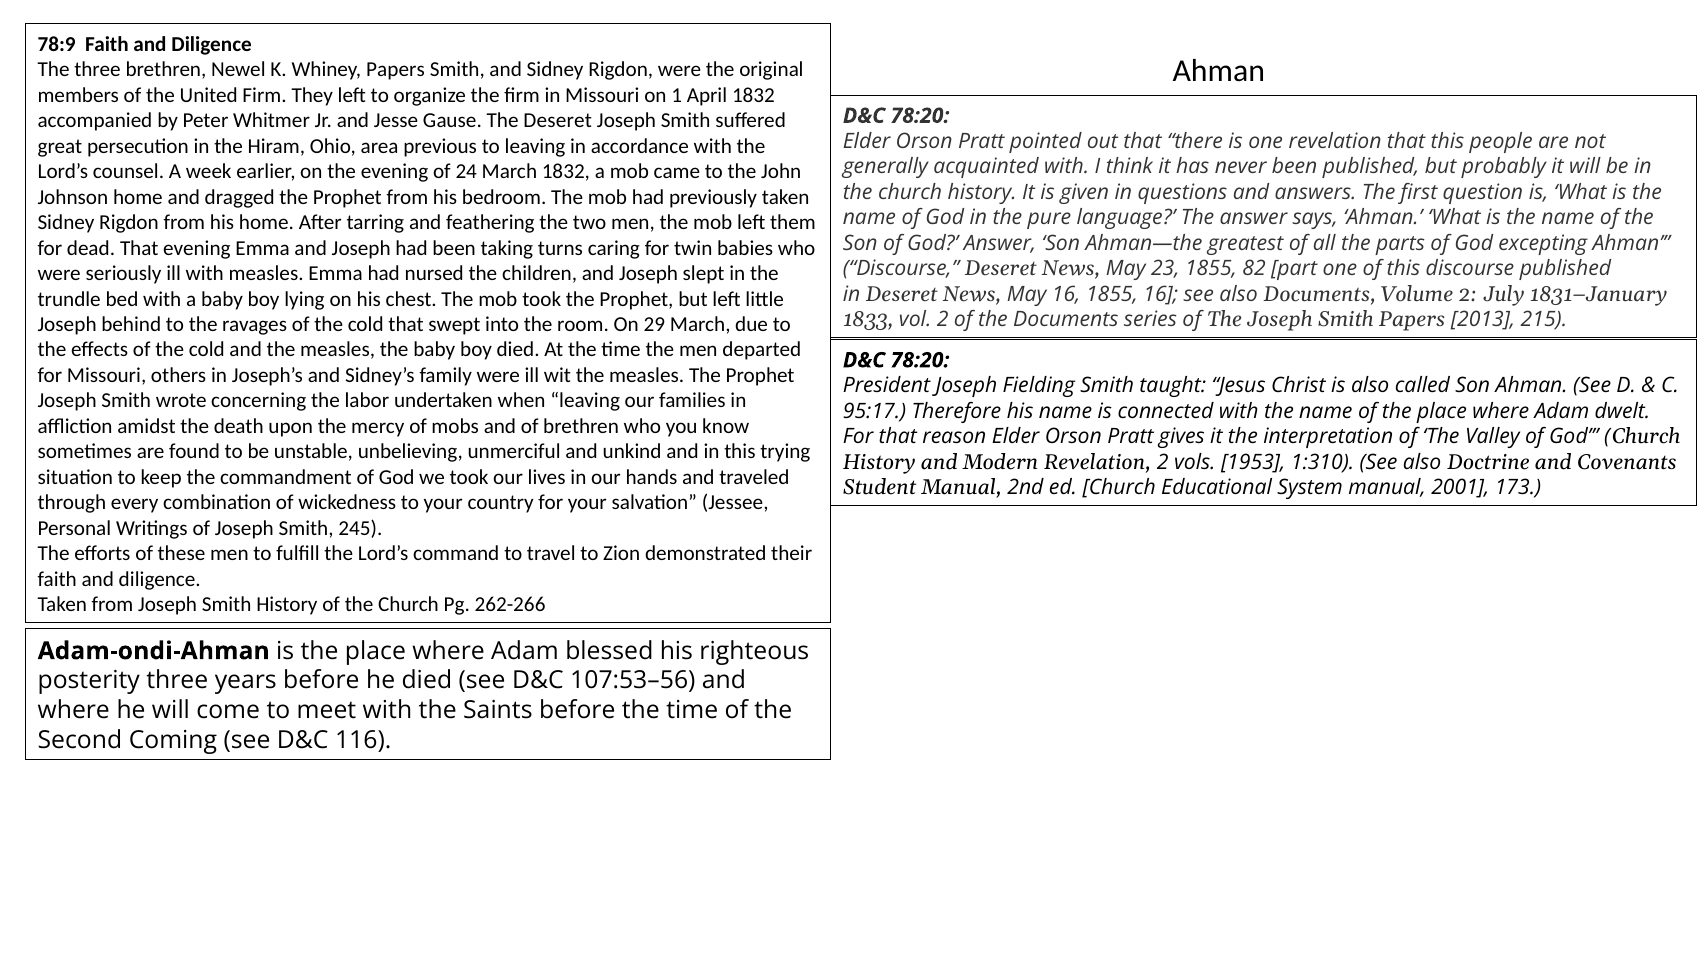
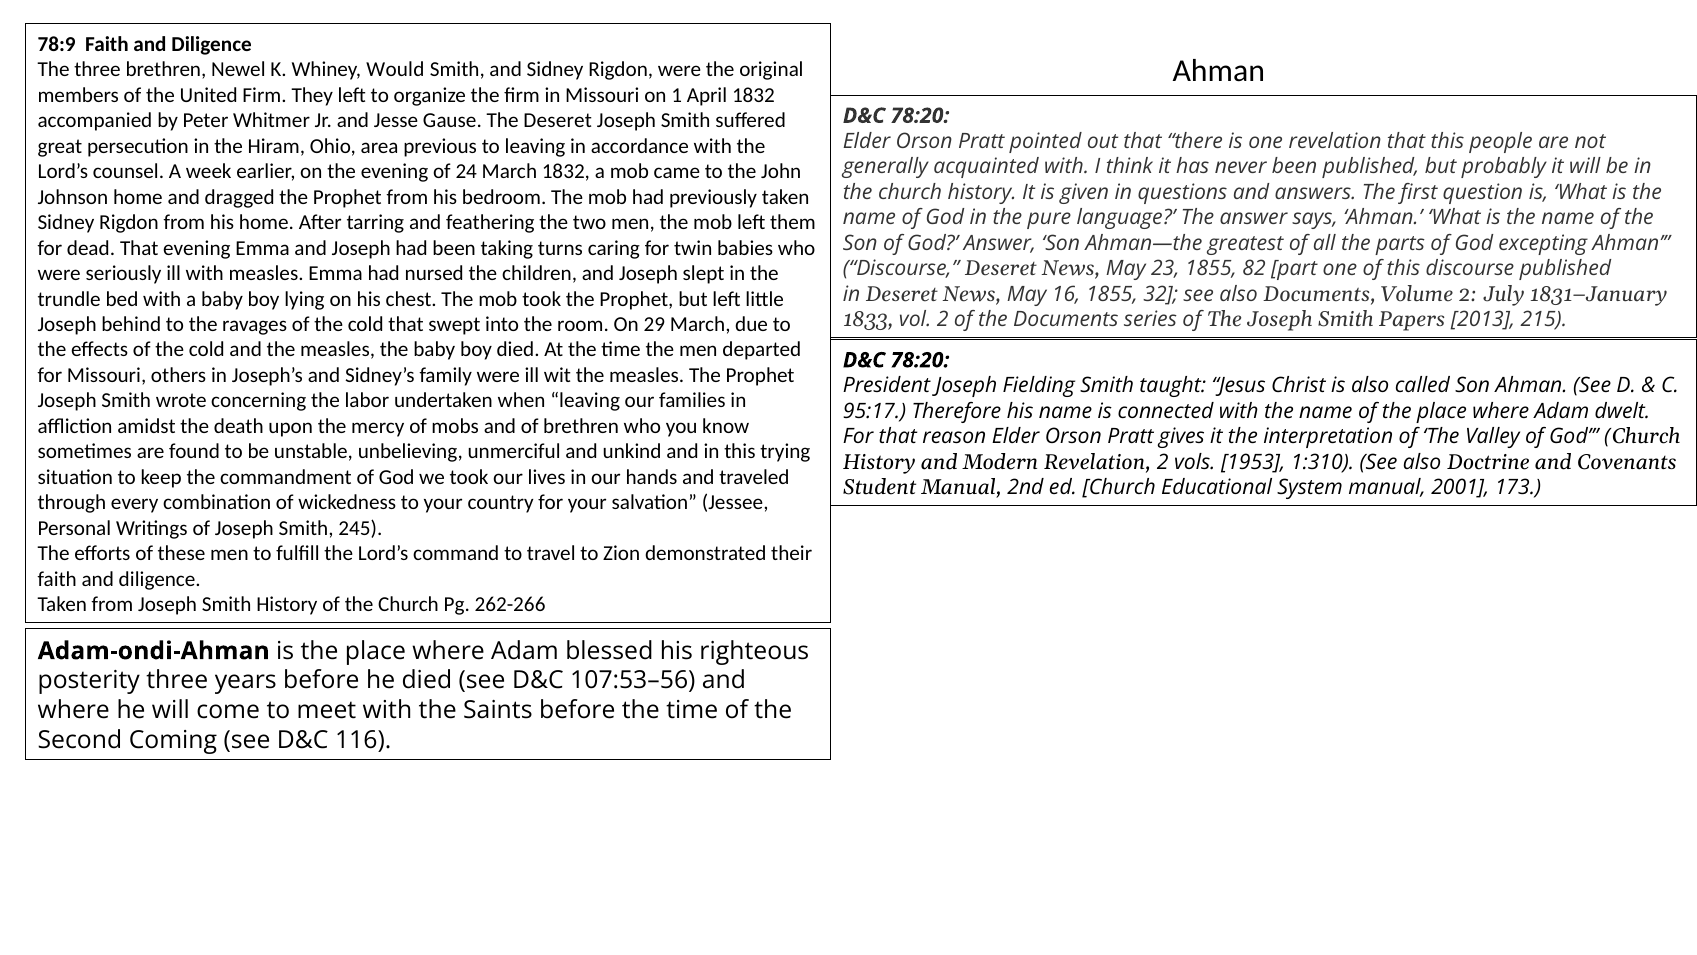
Whiney Papers: Papers -> Would (395, 70)
1855 16: 16 -> 32 (1161, 294)
